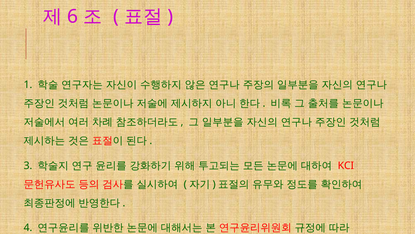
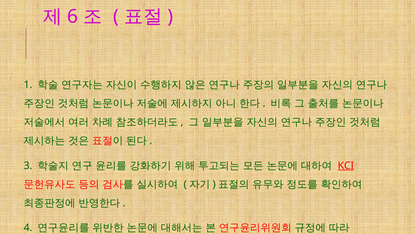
KCI underline: none -> present (346, 165)
